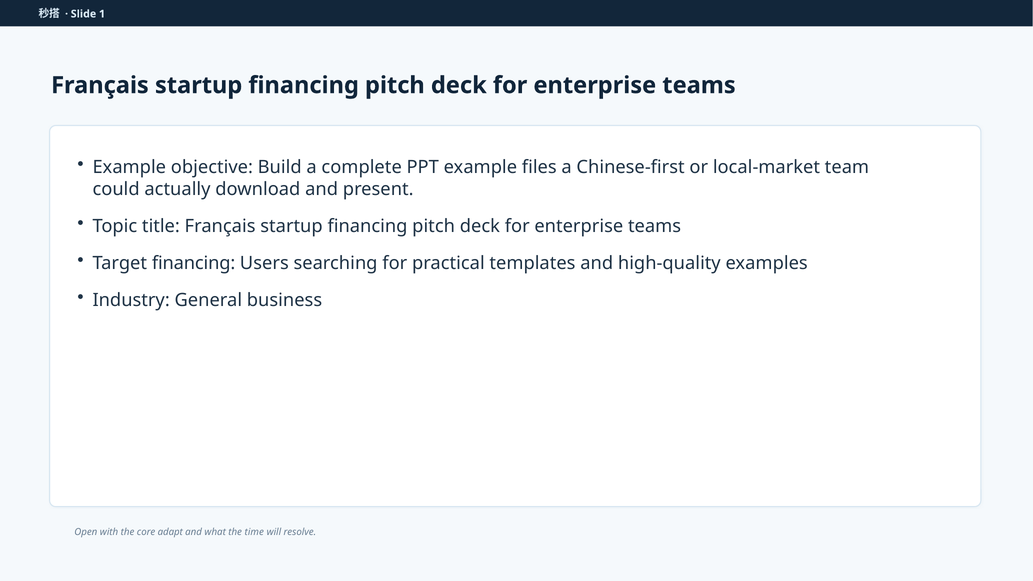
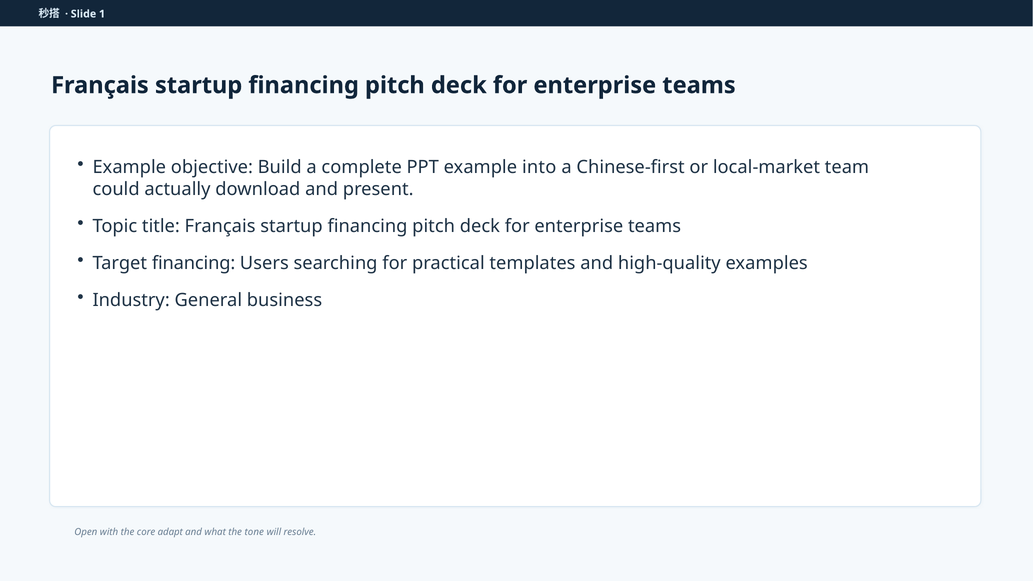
files: files -> into (539, 167)
time: time -> tone (254, 532)
